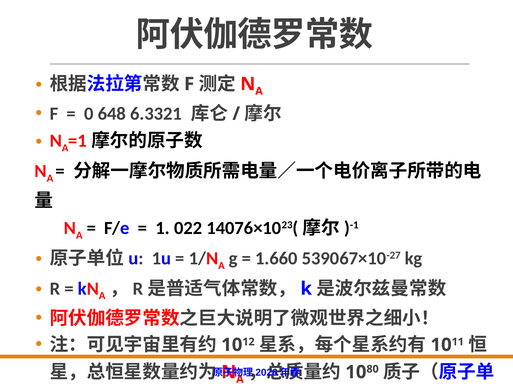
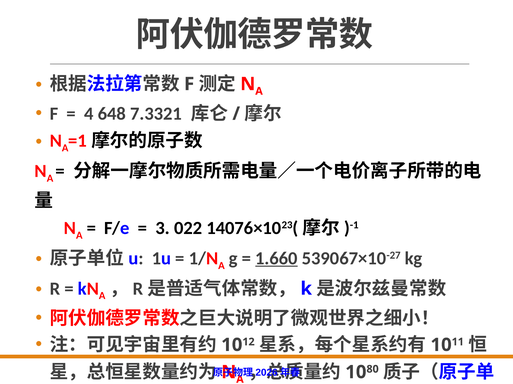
0: 0 -> 4 (89, 114)
6.3321: 6.3321 -> 7.3321 (156, 114)
1: 1 -> 3 (163, 228)
1.660 underline: none -> present (276, 259)
